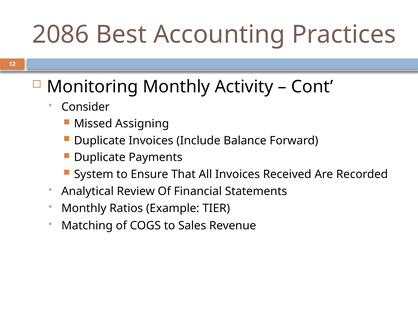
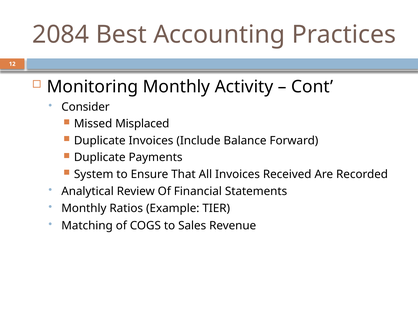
2086: 2086 -> 2084 (61, 35)
Assigning: Assigning -> Misplaced (142, 124)
